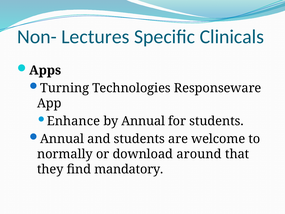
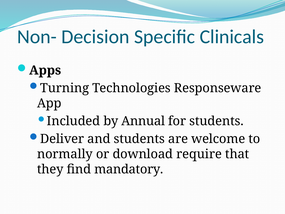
Lectures: Lectures -> Decision (95, 37)
Enhance: Enhance -> Included (73, 121)
Annual: Annual -> Deliver (62, 139)
around: around -> require (199, 154)
